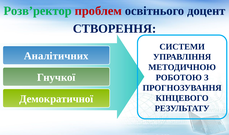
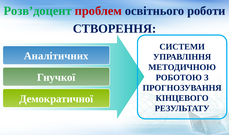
Розв’ректор: Розв’ректор -> Розв’доцент (38, 11)
доцент: доцент -> роботи (206, 11)
